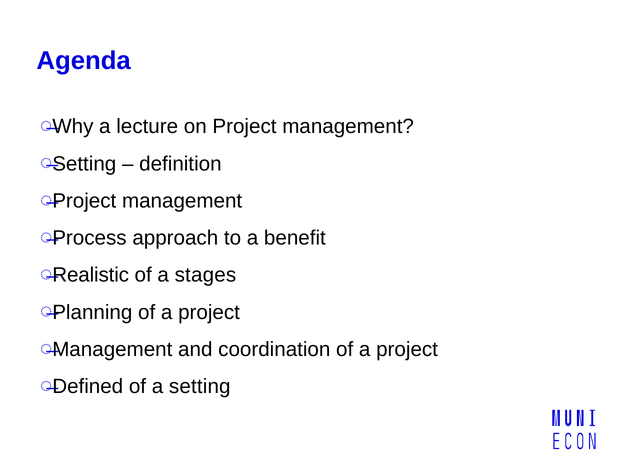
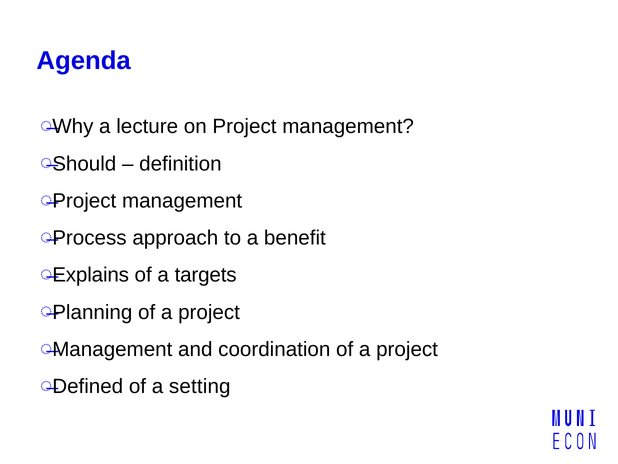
Setting: Setting -> Should (84, 164)
Realistic: Realistic -> Explains (91, 275)
stages: stages -> targets (206, 275)
